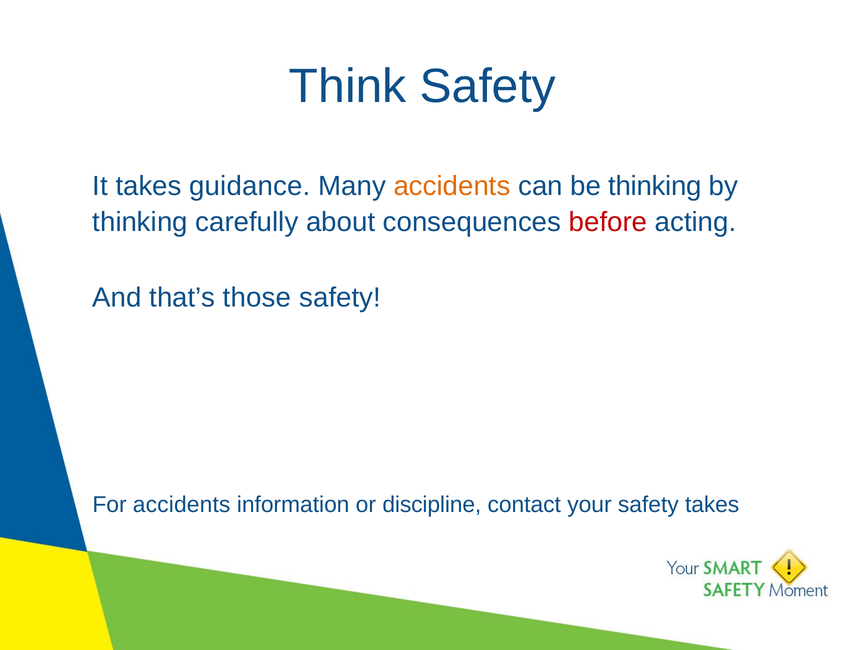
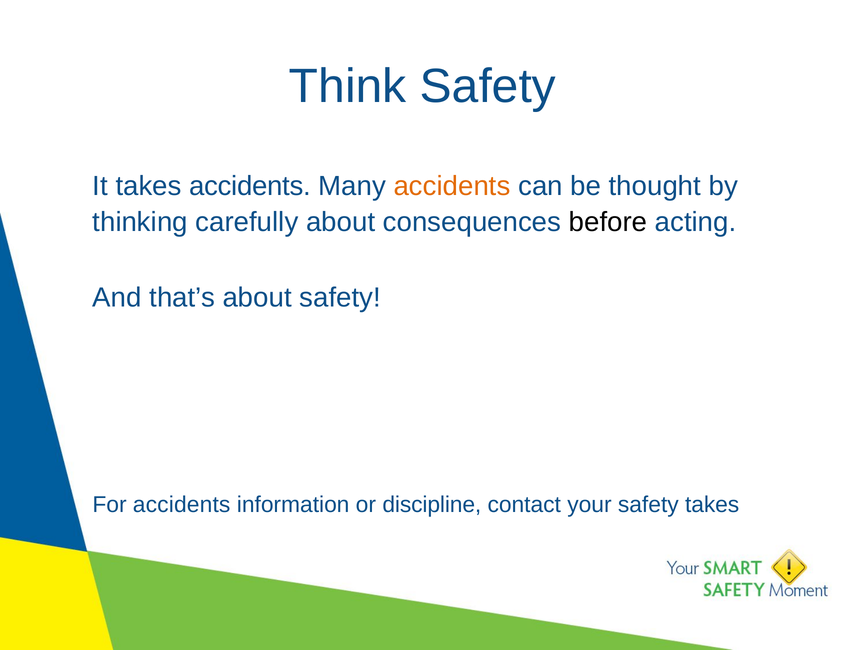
takes guidance: guidance -> accidents (250, 186)
be thinking: thinking -> thought (655, 186)
before colour: red -> black (608, 222)
that’s those: those -> about (257, 297)
